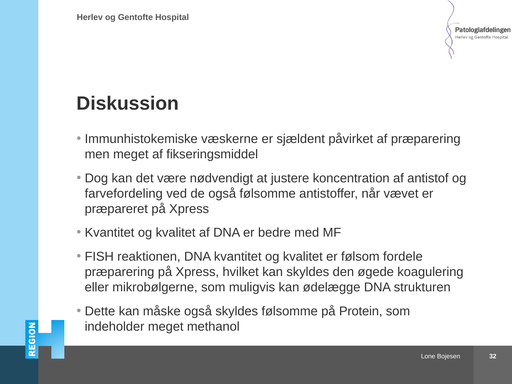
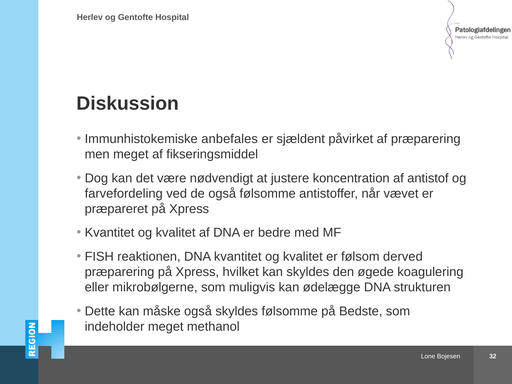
væskerne: væskerne -> anbefales (230, 139)
fordele: fordele -> derved (403, 257)
Protein: Protein -> Bedste (361, 311)
